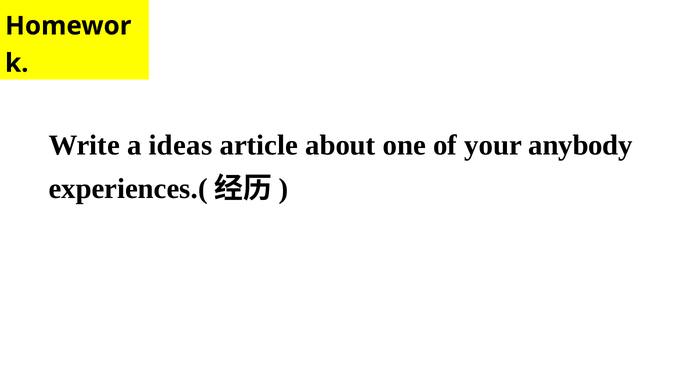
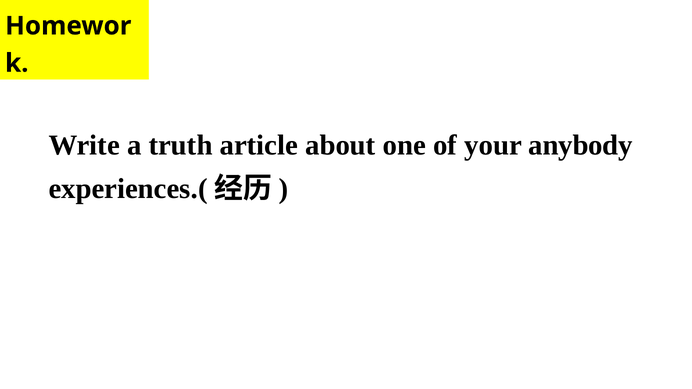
ideas: ideas -> truth (181, 146)
